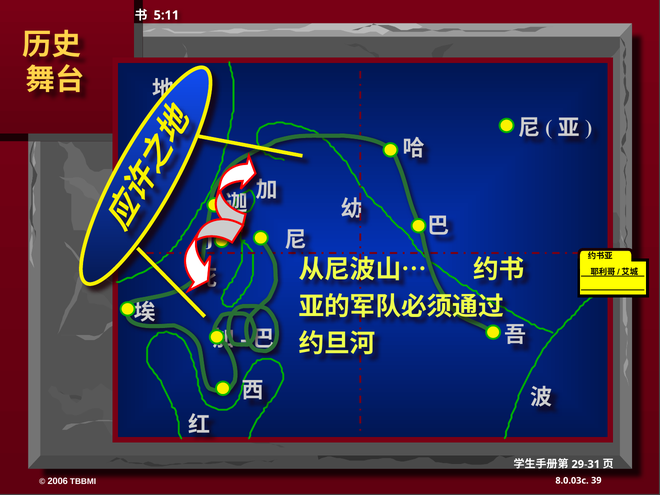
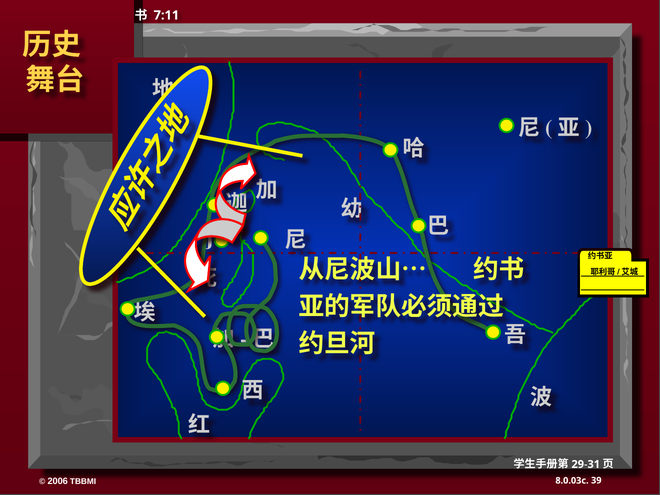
5:11: 5:11 -> 7:11 (166, 15)
